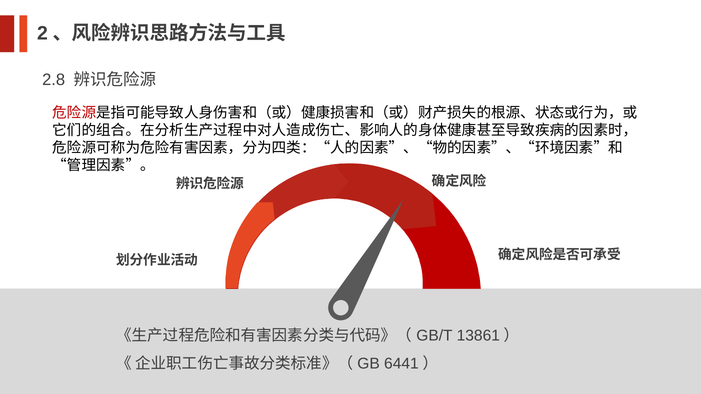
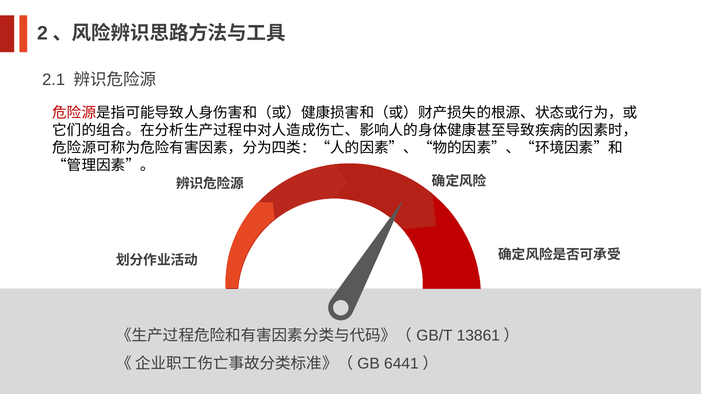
2.8: 2.8 -> 2.1 (54, 80)
